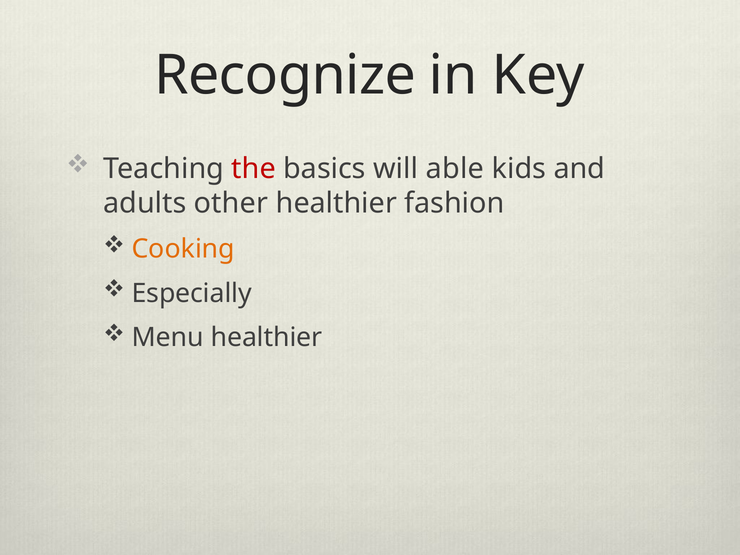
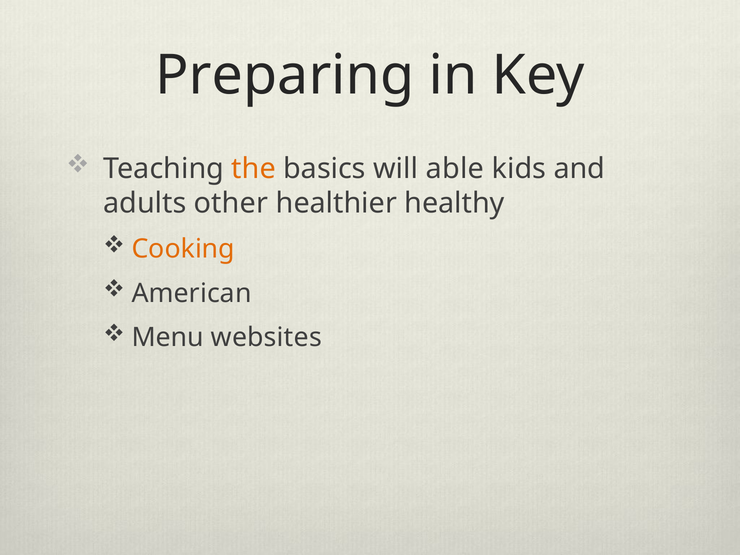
Recognize: Recognize -> Preparing (285, 76)
the colour: red -> orange (254, 169)
fashion: fashion -> healthy (455, 203)
Especially: Especially -> American (192, 293)
Menu healthier: healthier -> websites (266, 338)
